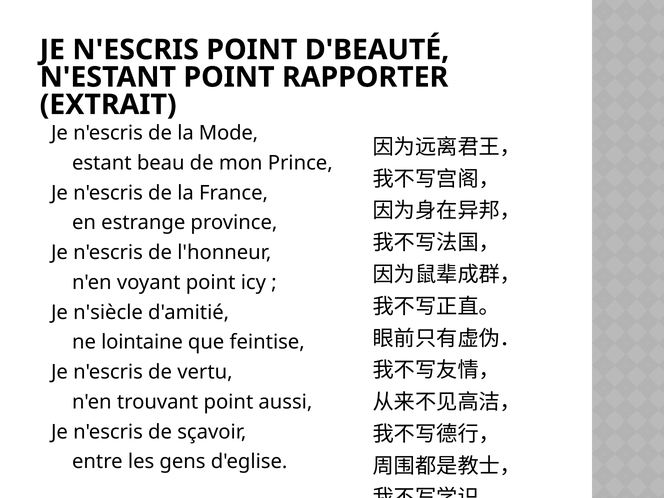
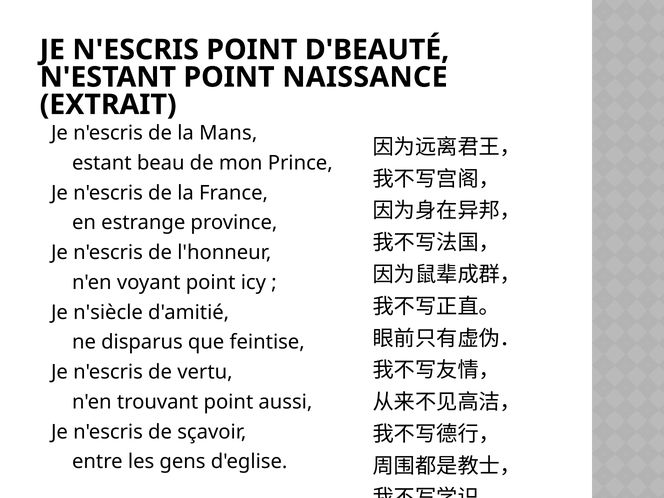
RAPPORTER: RAPPORTER -> NAISSANCE (365, 77)
Mode: Mode -> Mans (228, 133)
lointaine: lointaine -> disparus (142, 342)
